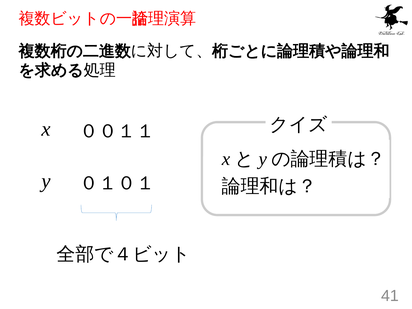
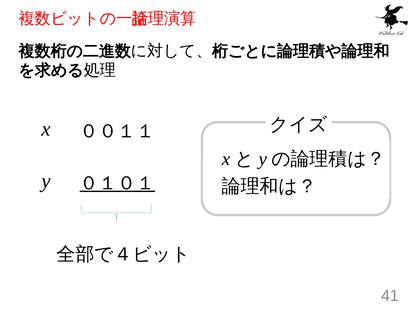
０１０１ underline: none -> present (117, 183)
